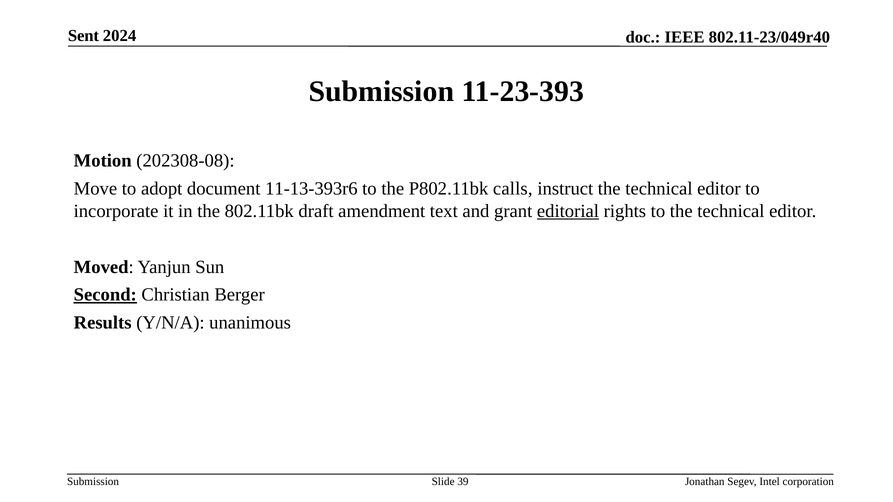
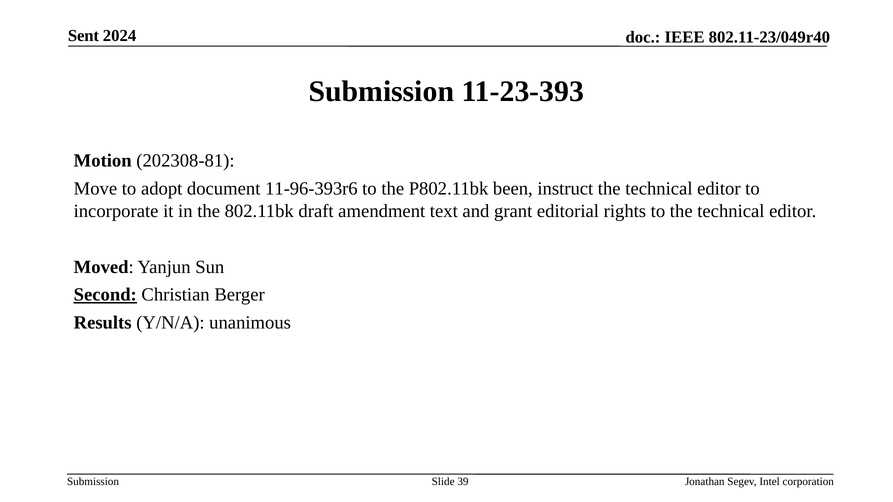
202308-08: 202308-08 -> 202308-81 (185, 161)
11-13-393r6: 11-13-393r6 -> 11-96-393r6 (311, 189)
calls: calls -> been (513, 189)
editorial underline: present -> none (568, 211)
